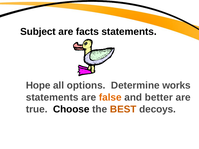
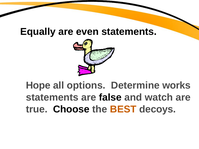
Subject: Subject -> Equally (38, 32)
facts: facts -> even (87, 32)
false colour: orange -> black (110, 97)
better: better -> watch (159, 97)
